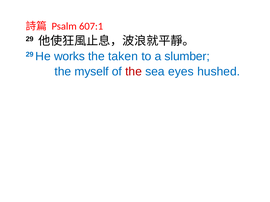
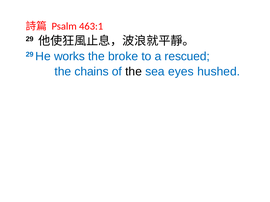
607:1: 607:1 -> 463:1 (91, 26)
taken: taken -> broke (123, 56)
slumber: slumber -> rescued (187, 56)
myself: myself -> chains (92, 72)
the colour: red -> black (134, 72)
